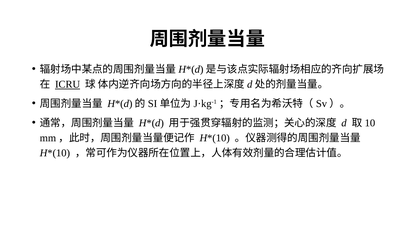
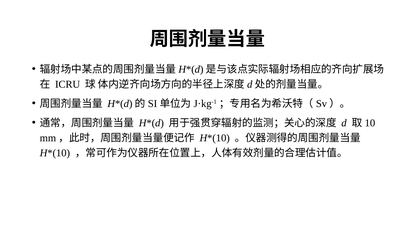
ICRU underline: present -> none (68, 84)
